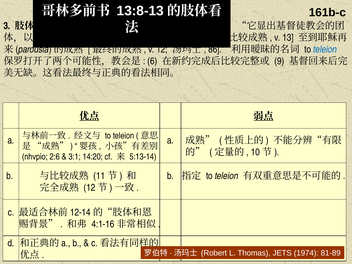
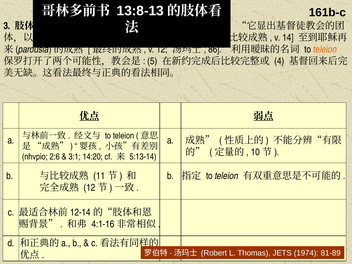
13: 13 -> 14 (288, 38)
teleion colour: blue -> orange (325, 49)
6: 6 -> 5 (152, 61)
9: 9 -> 4 (279, 61)
